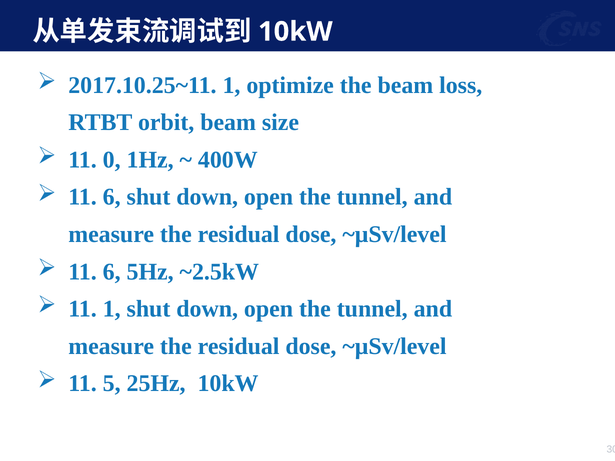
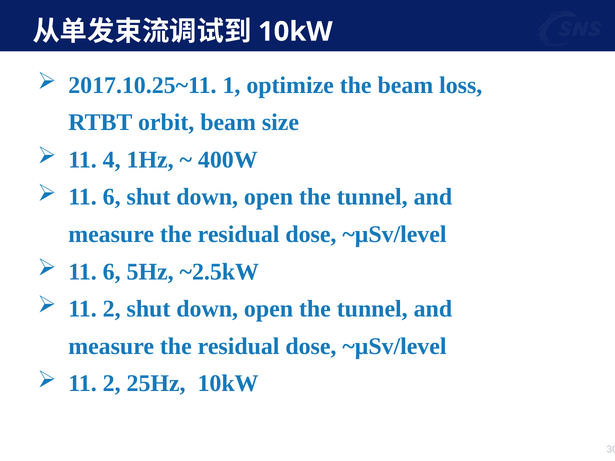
0: 0 -> 4 (112, 160)
1: 1 -> 2 (112, 309)
5: 5 -> 2 (112, 384)
